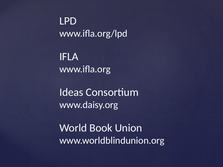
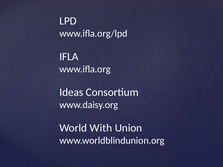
Book: Book -> With (101, 128)
